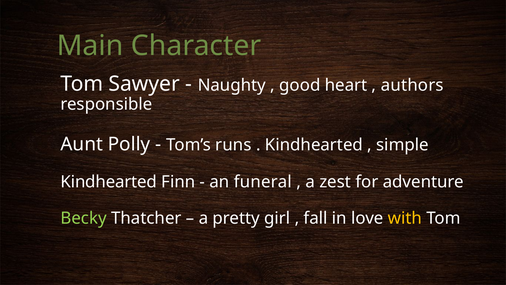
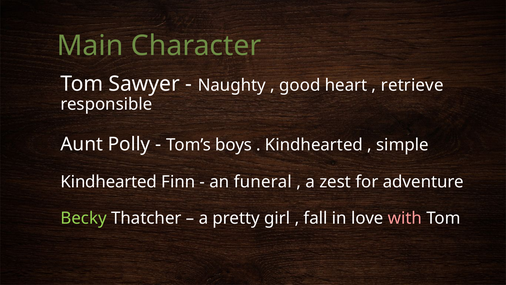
authors: authors -> retrieve (412, 85)
runs: runs -> boys (234, 145)
with colour: yellow -> pink (405, 218)
